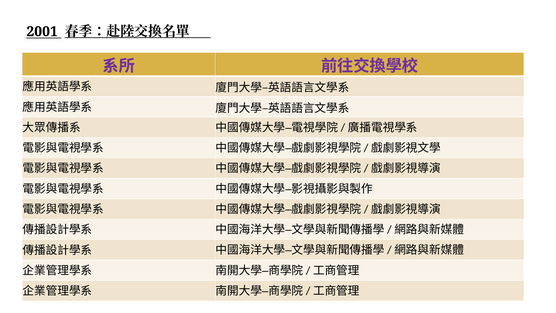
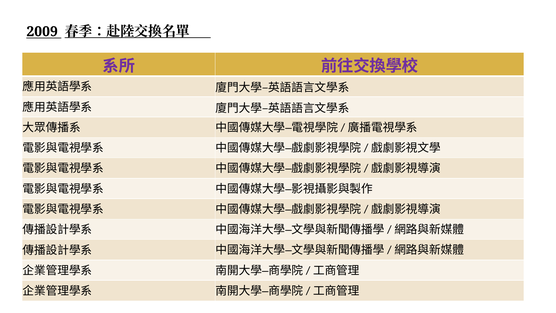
2001: 2001 -> 2009 (42, 32)
